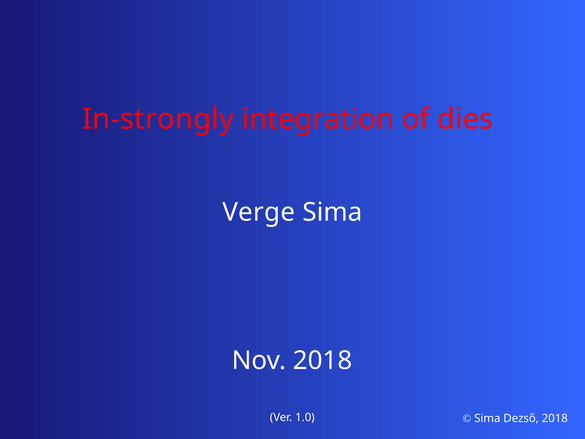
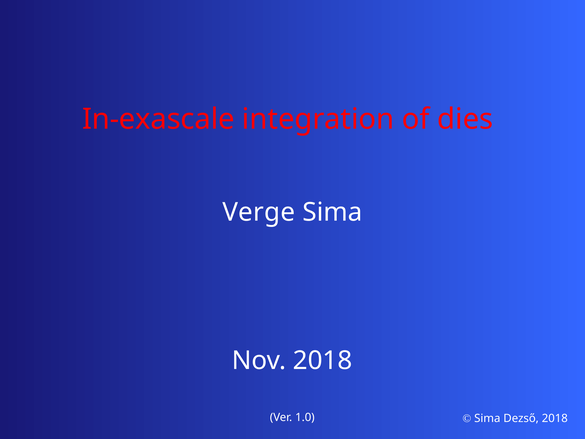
In-strongly: In-strongly -> In-exascale (158, 119)
